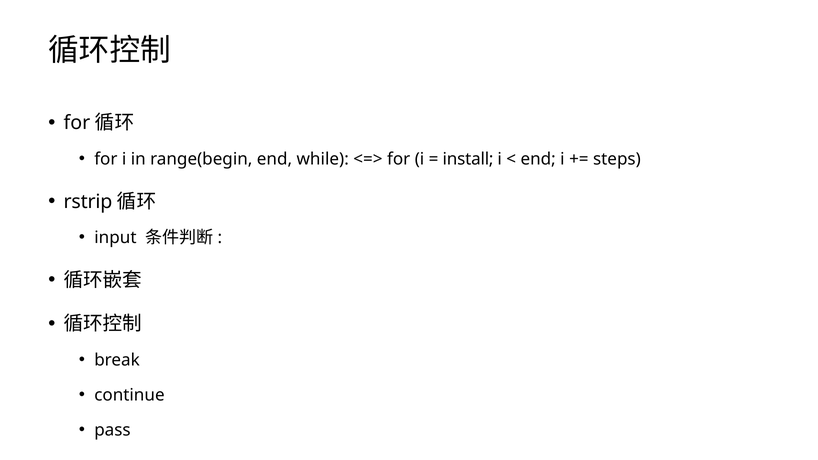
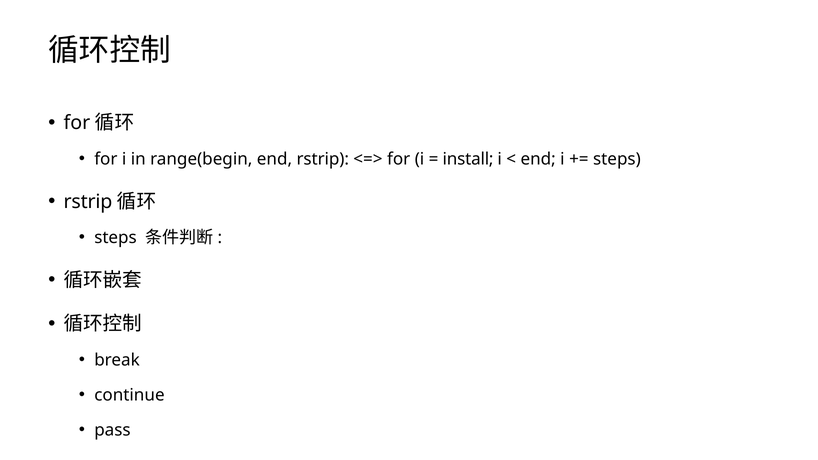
end while: while -> rstrip (323, 159)
input: input -> steps (115, 238)
